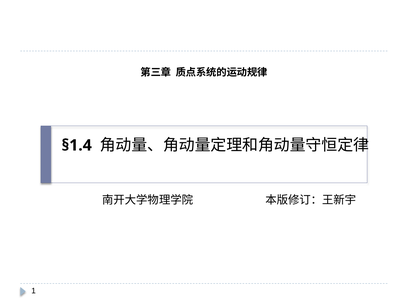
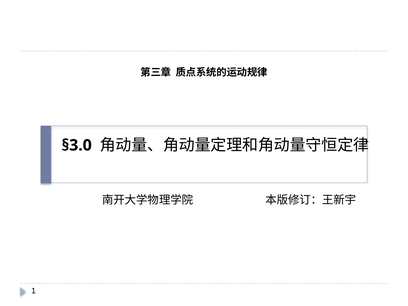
§1.4: §1.4 -> §3.0 (77, 145)
